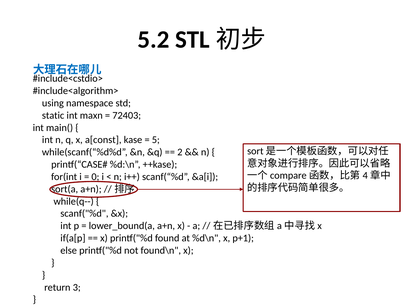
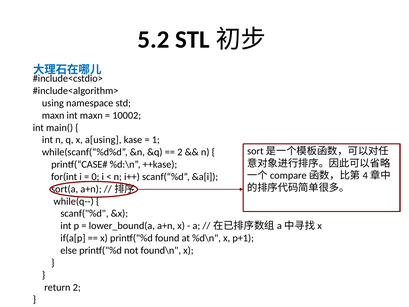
static: static -> maxn (53, 115)
72403: 72403 -> 10002 (127, 115)
a[const: a[const -> a[using (103, 140)
5: 5 -> 1 (156, 140)
return 3: 3 -> 2 (77, 287)
